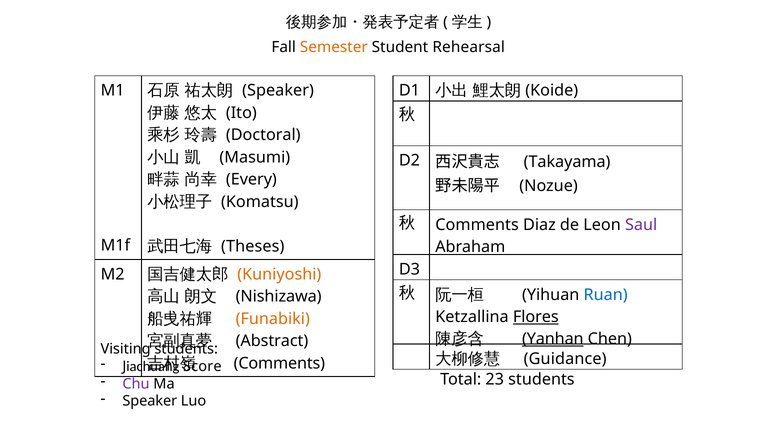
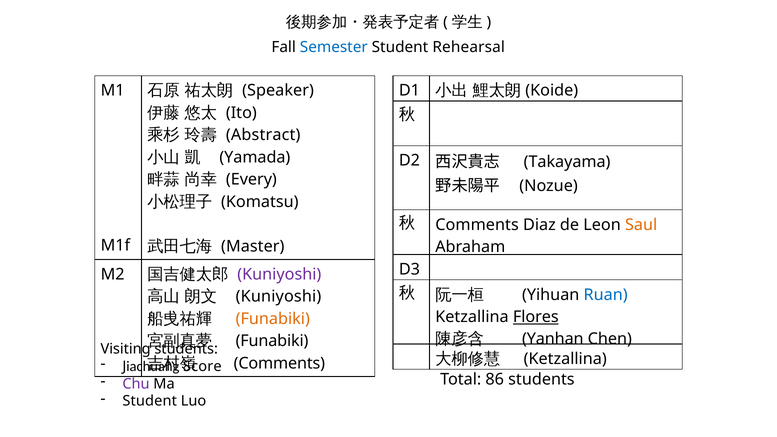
Semester colour: orange -> blue (334, 47)
Doctoral: Doctoral -> Abstract (263, 135)
Masumi: Masumi -> Yamada (255, 157)
Saul colour: purple -> orange (641, 225)
Theses: Theses -> Master (253, 246)
Kuniyoshi colour: orange -> purple (279, 274)
Nishizawa: Nishizawa -> Kuniyoshi (279, 297)
Yanhan underline: present -> none (553, 339)
Abstract: Abstract -> Funabiki (272, 341)
Guidance: Guidance -> Ketzallina (565, 359)
23: 23 -> 86 (495, 379)
Speaker: Speaker -> Student (150, 401)
